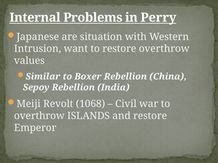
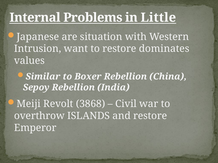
Perry: Perry -> Little (158, 18)
restore overthrow: overthrow -> dominates (164, 49)
1068: 1068 -> 3868 (91, 104)
